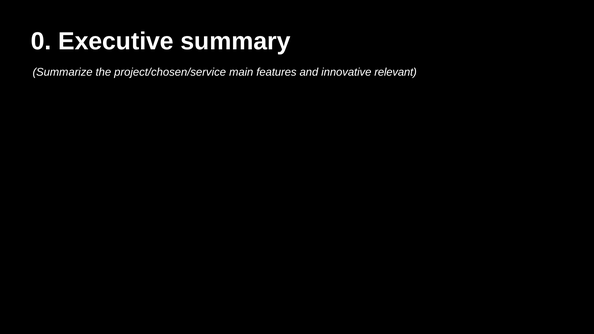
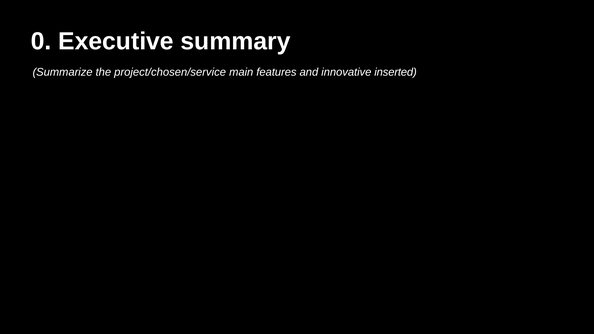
relevant: relevant -> inserted (396, 72)
